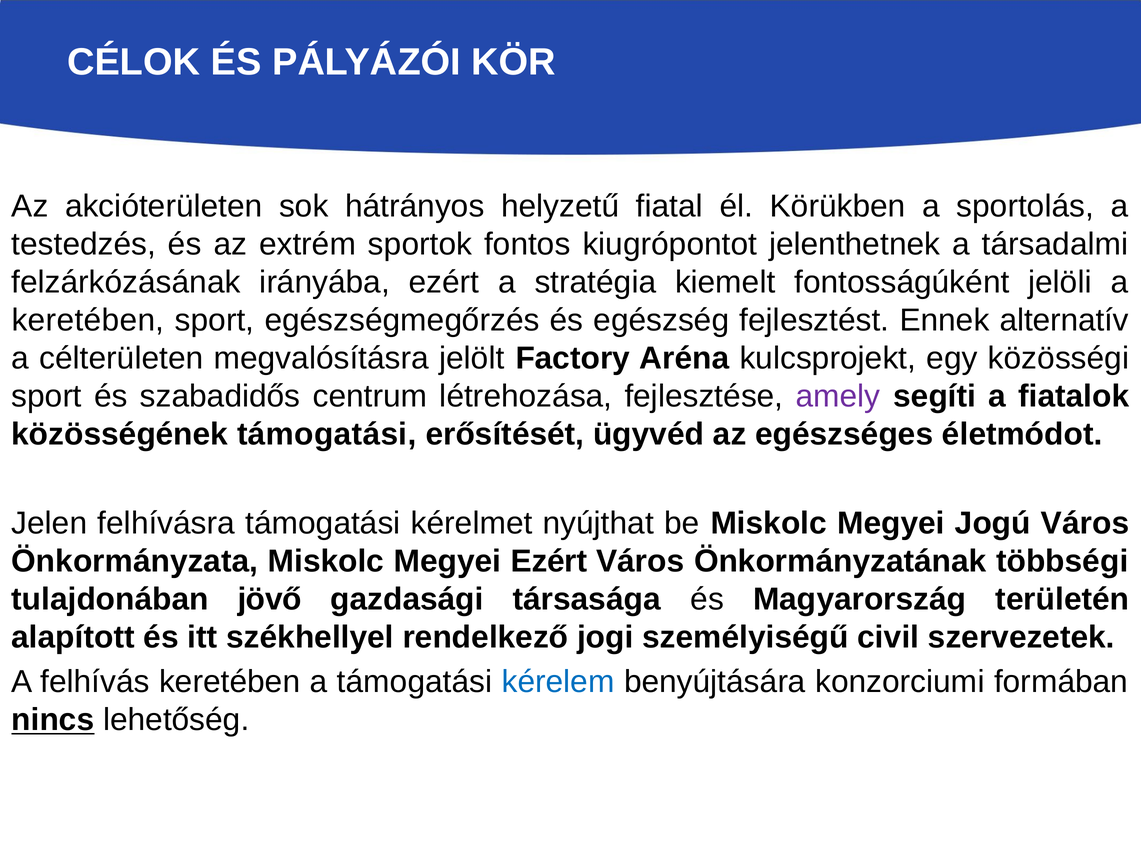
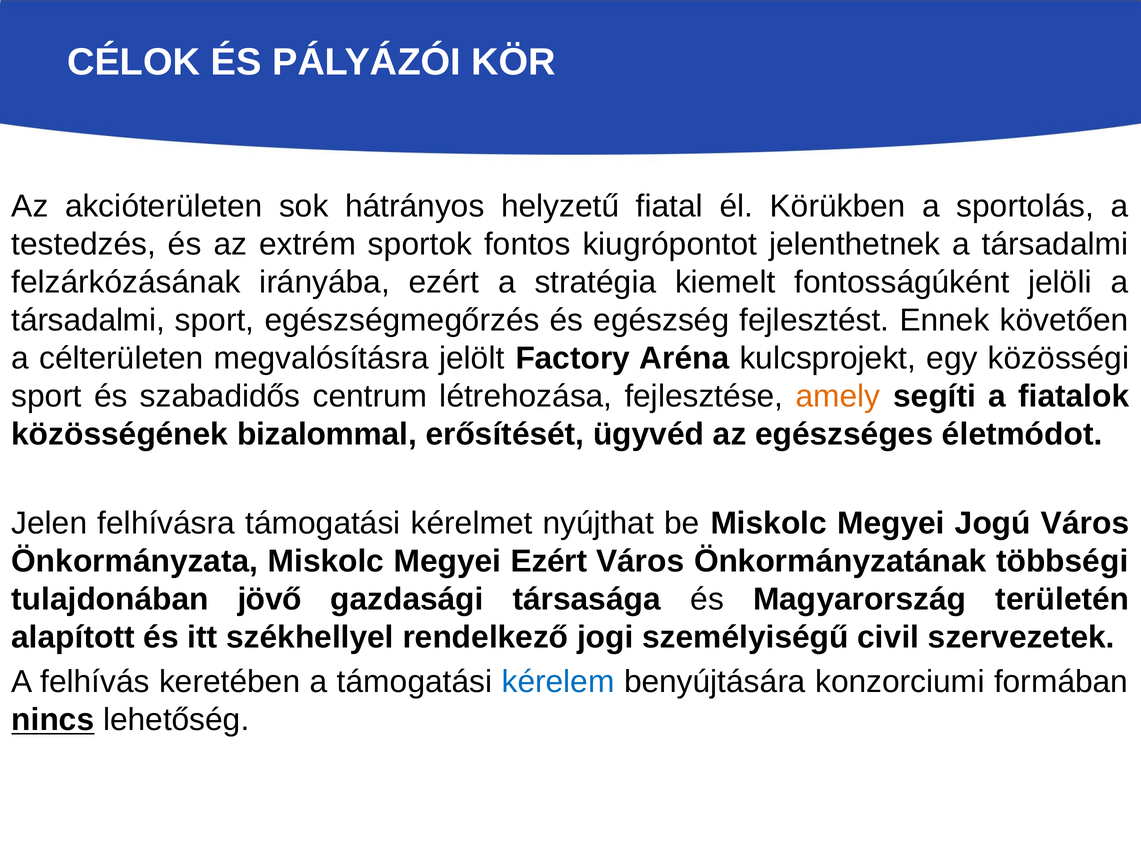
keretében: keretében -> társadalmi (88, 320)
alternatív: alternatív -> követően (1064, 320)
amely colour: purple -> orange (838, 396)
közösségének támogatási: támogatási -> bizalommal (327, 434)
